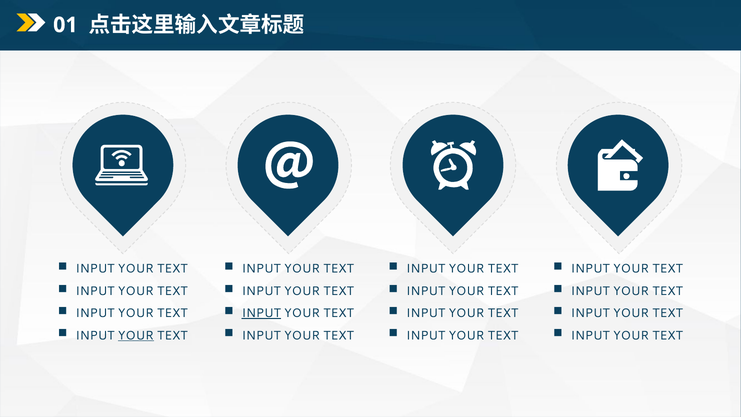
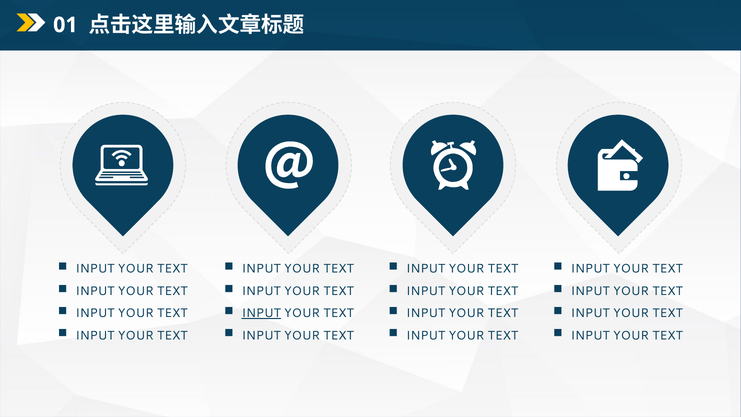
YOUR underline: present -> none (136, 335)
